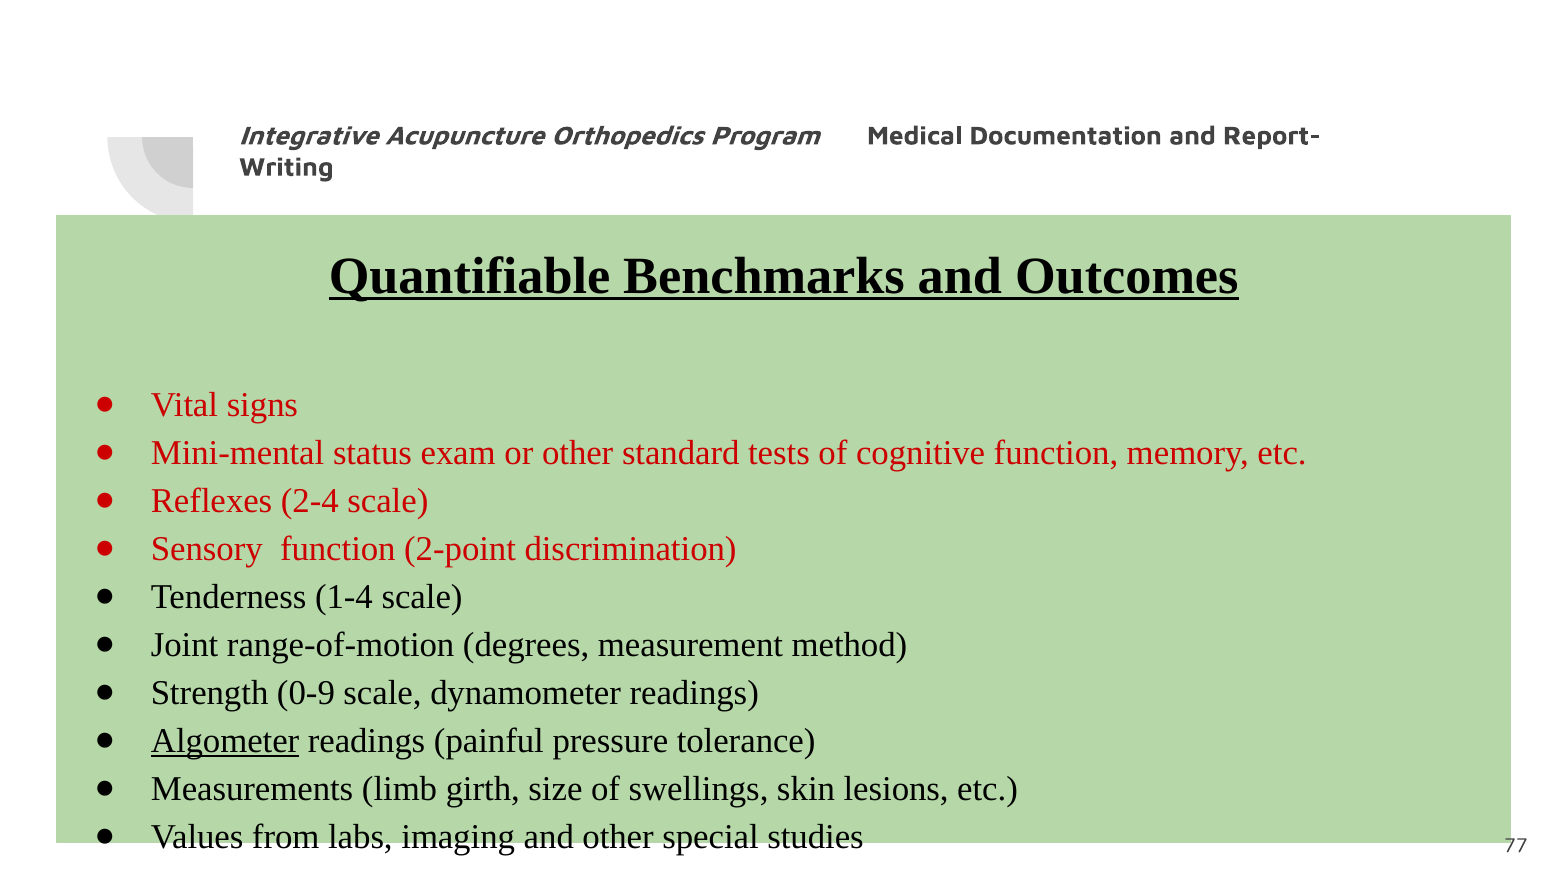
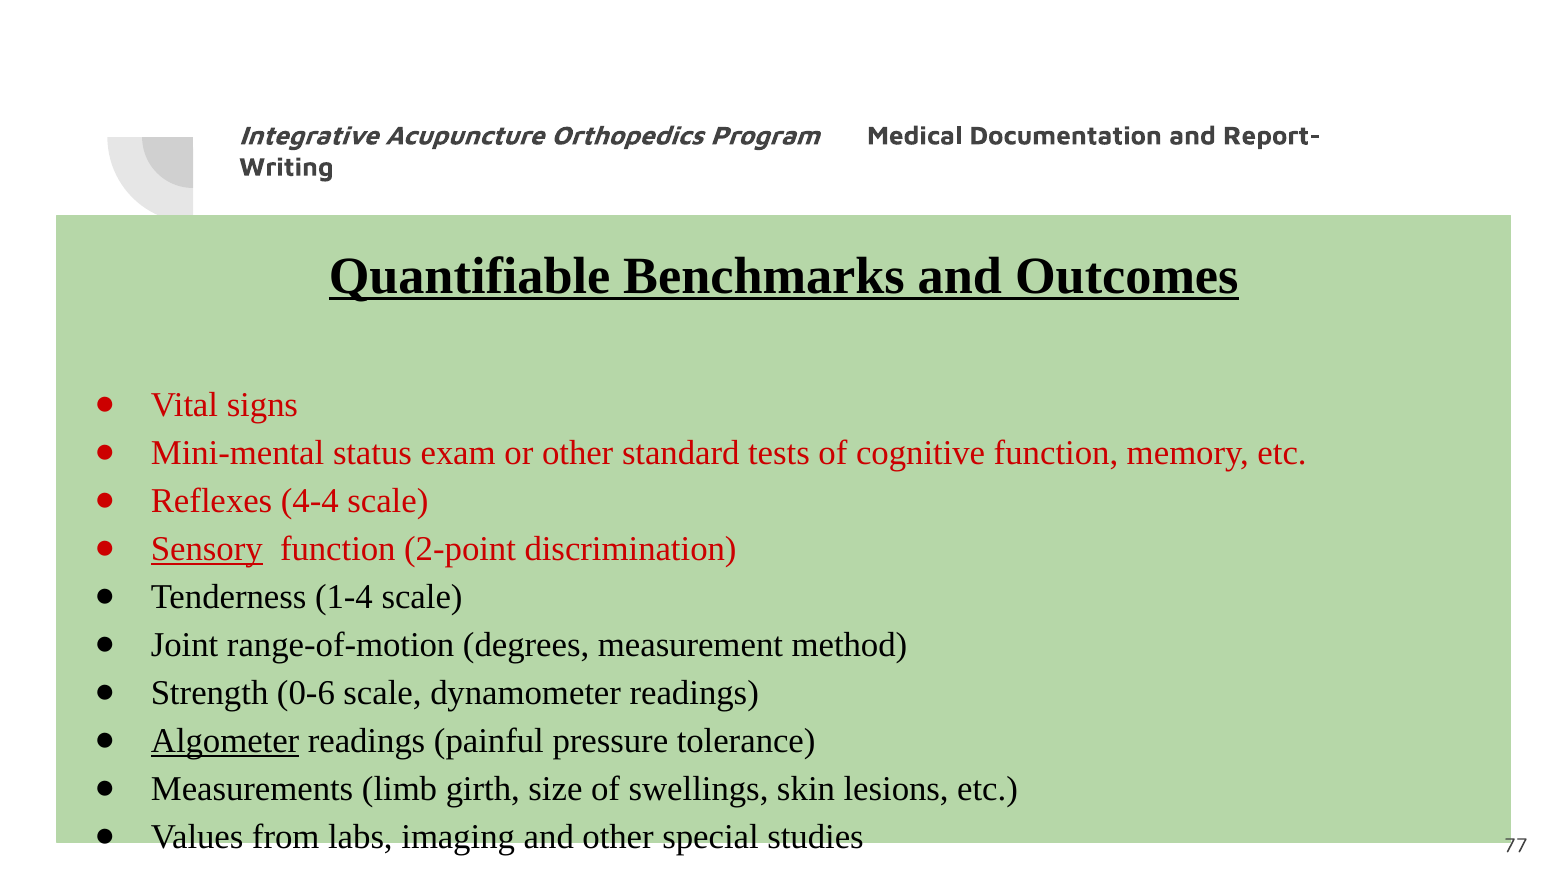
2-4: 2-4 -> 4-4 (310, 501)
Sensory underline: none -> present (207, 549)
0-9: 0-9 -> 0-6 (306, 693)
